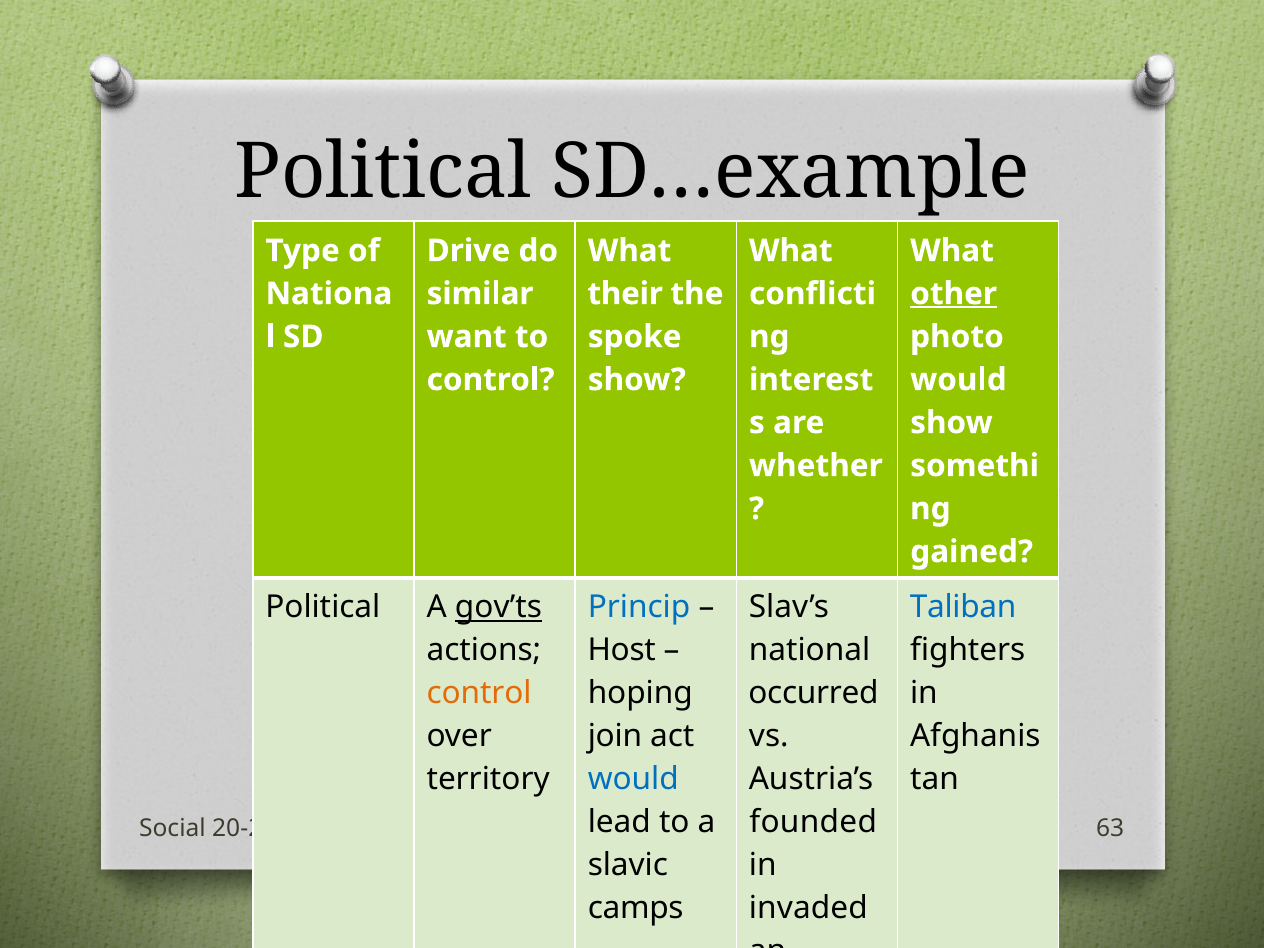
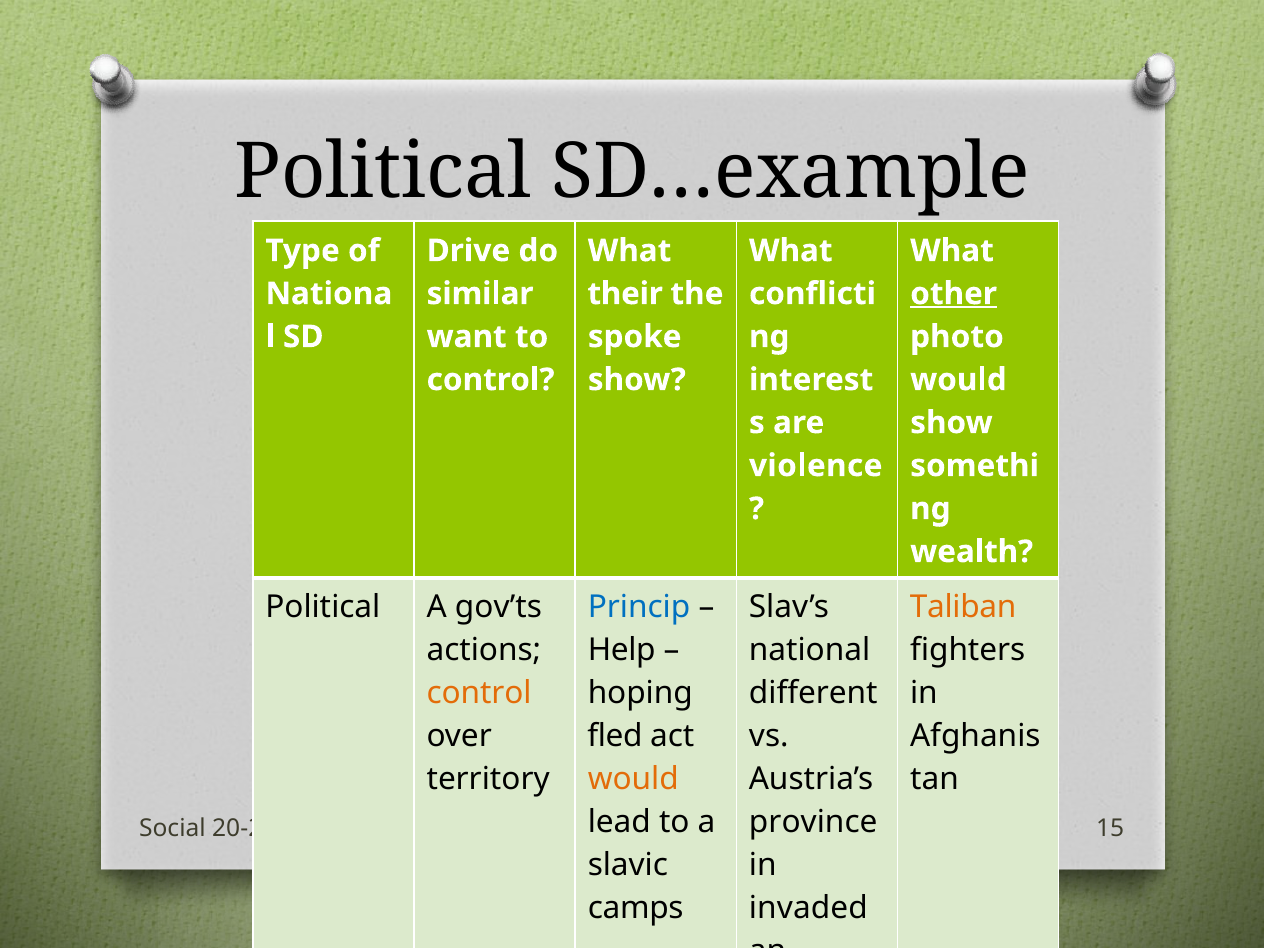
whether: whether -> violence (816, 466)
gained: gained -> wealth (972, 552)
gov’ts underline: present -> none (498, 607)
Taliban colour: blue -> orange (963, 607)
Host: Host -> Help (622, 650)
occurred: occurred -> different (813, 693)
join: join -> fled (615, 736)
would colour: blue -> orange (633, 779)
founded: founded -> province (813, 822)
63: 63 -> 15 (1110, 828)
